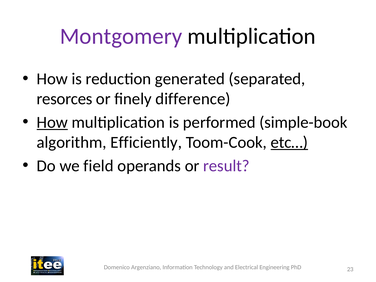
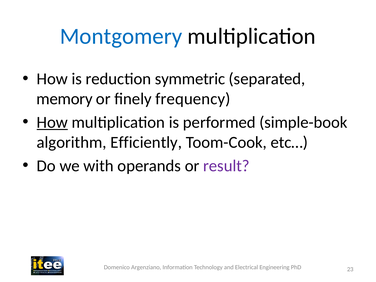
Montgomery colour: purple -> blue (121, 36)
generated: generated -> symmetric (190, 79)
resorces: resorces -> memory (65, 99)
difference: difference -> frequency (193, 99)
etc… underline: present -> none (289, 142)
field: field -> with (99, 166)
